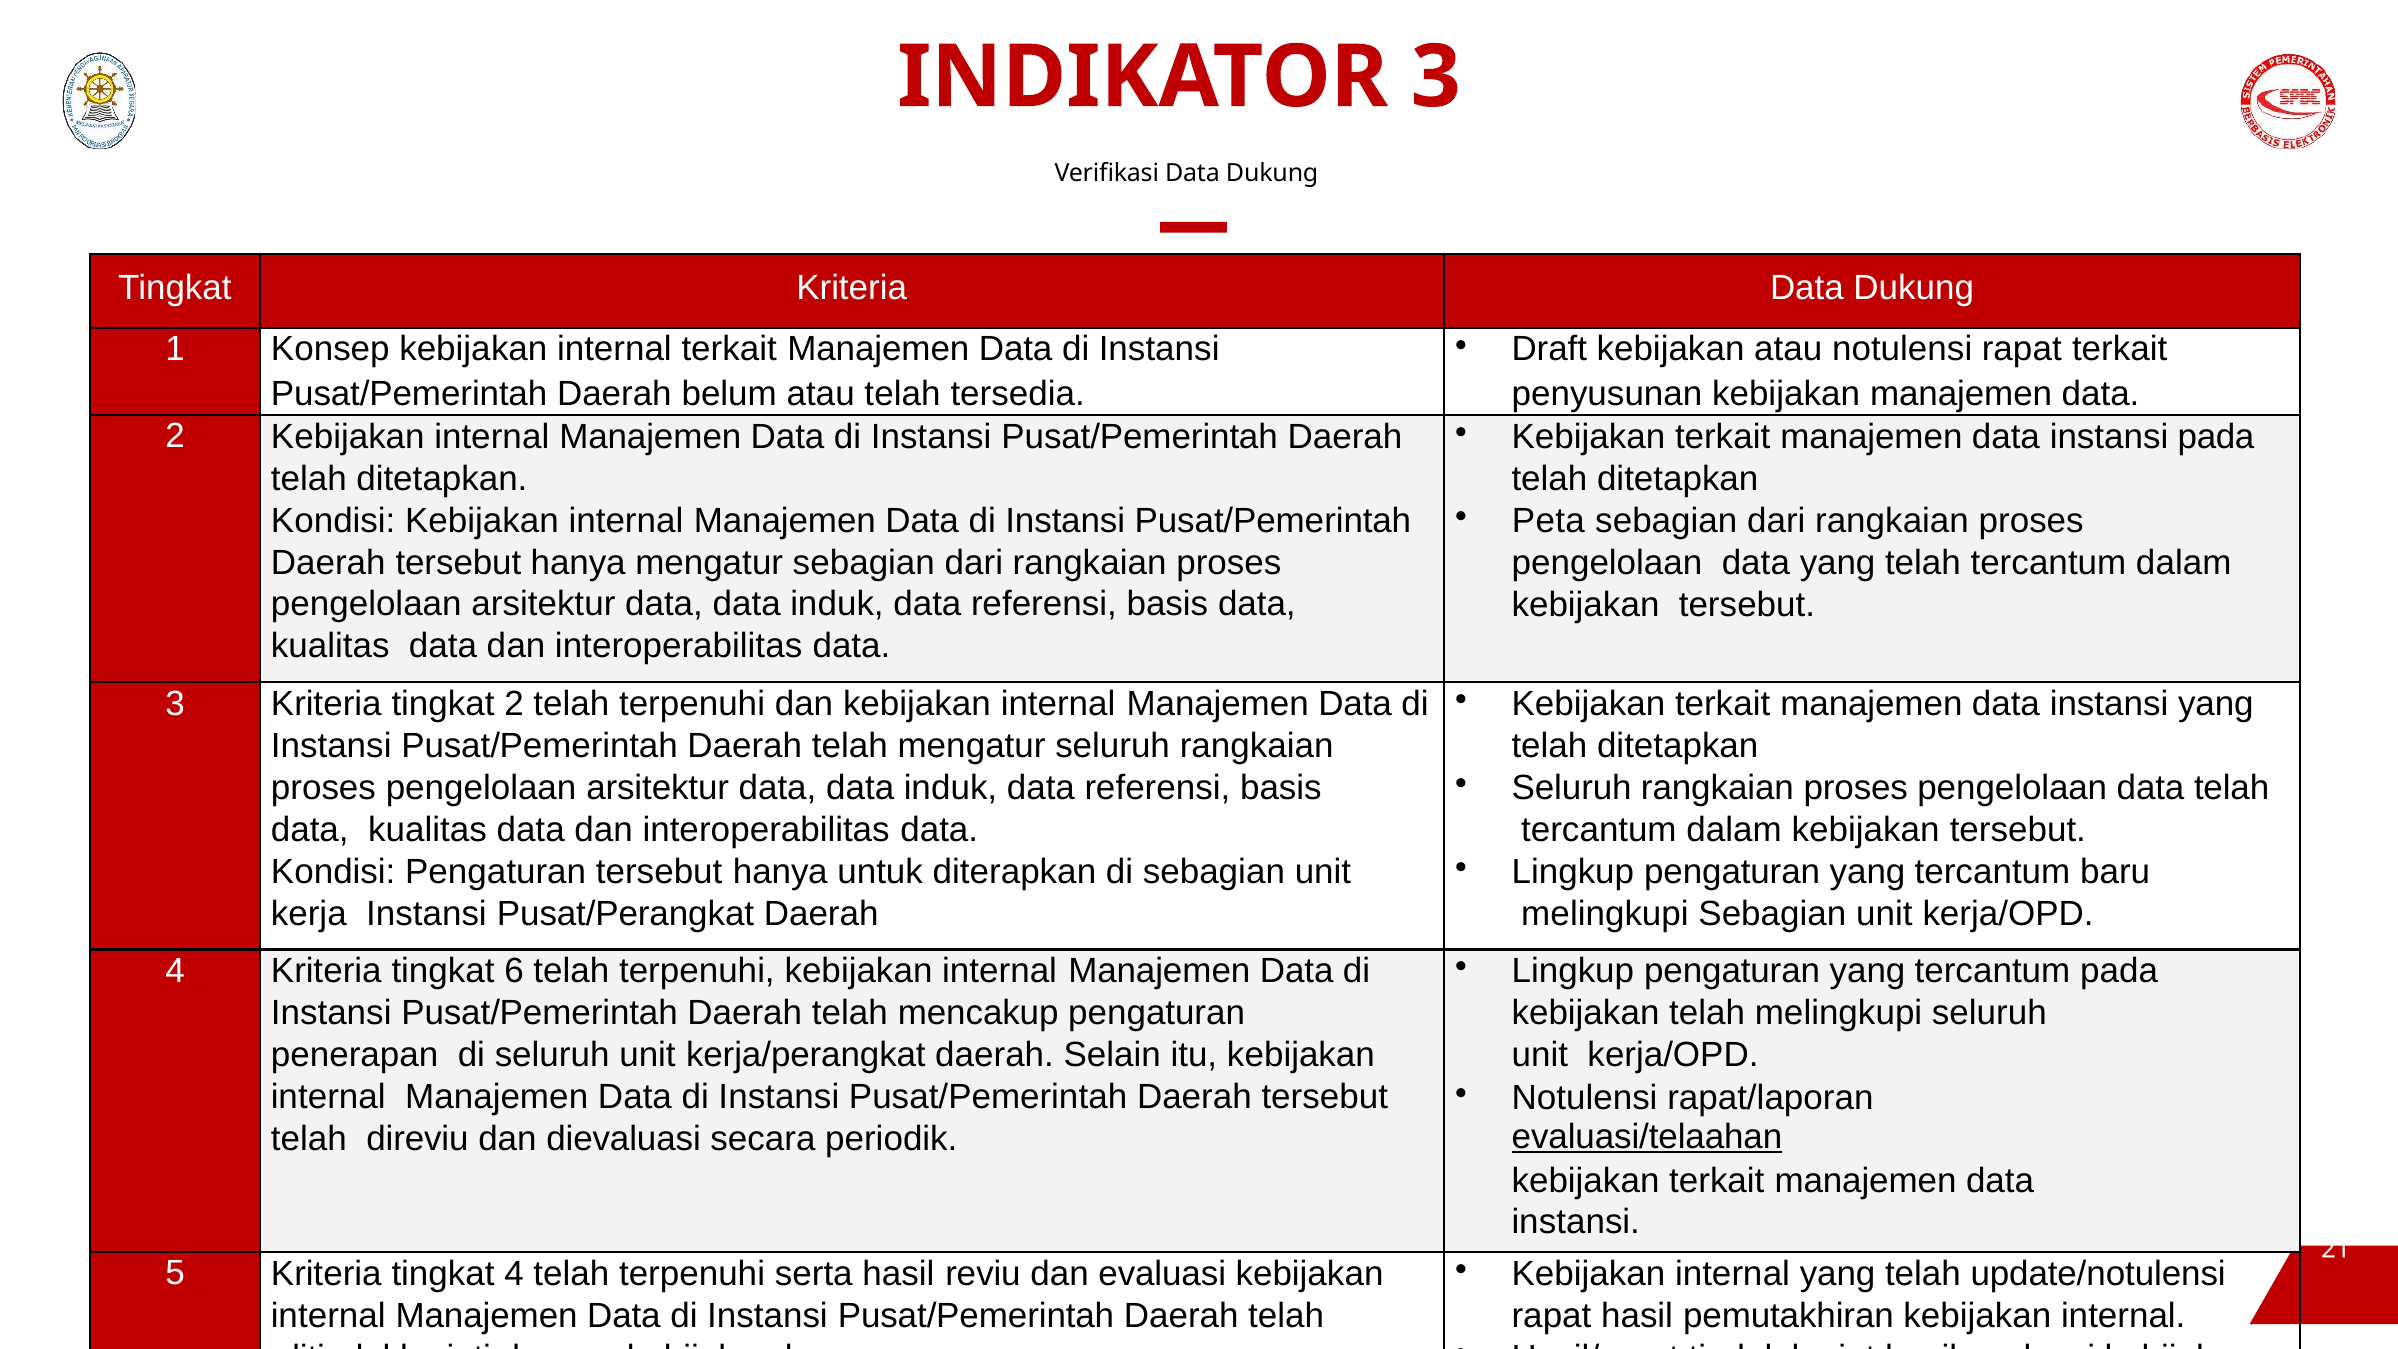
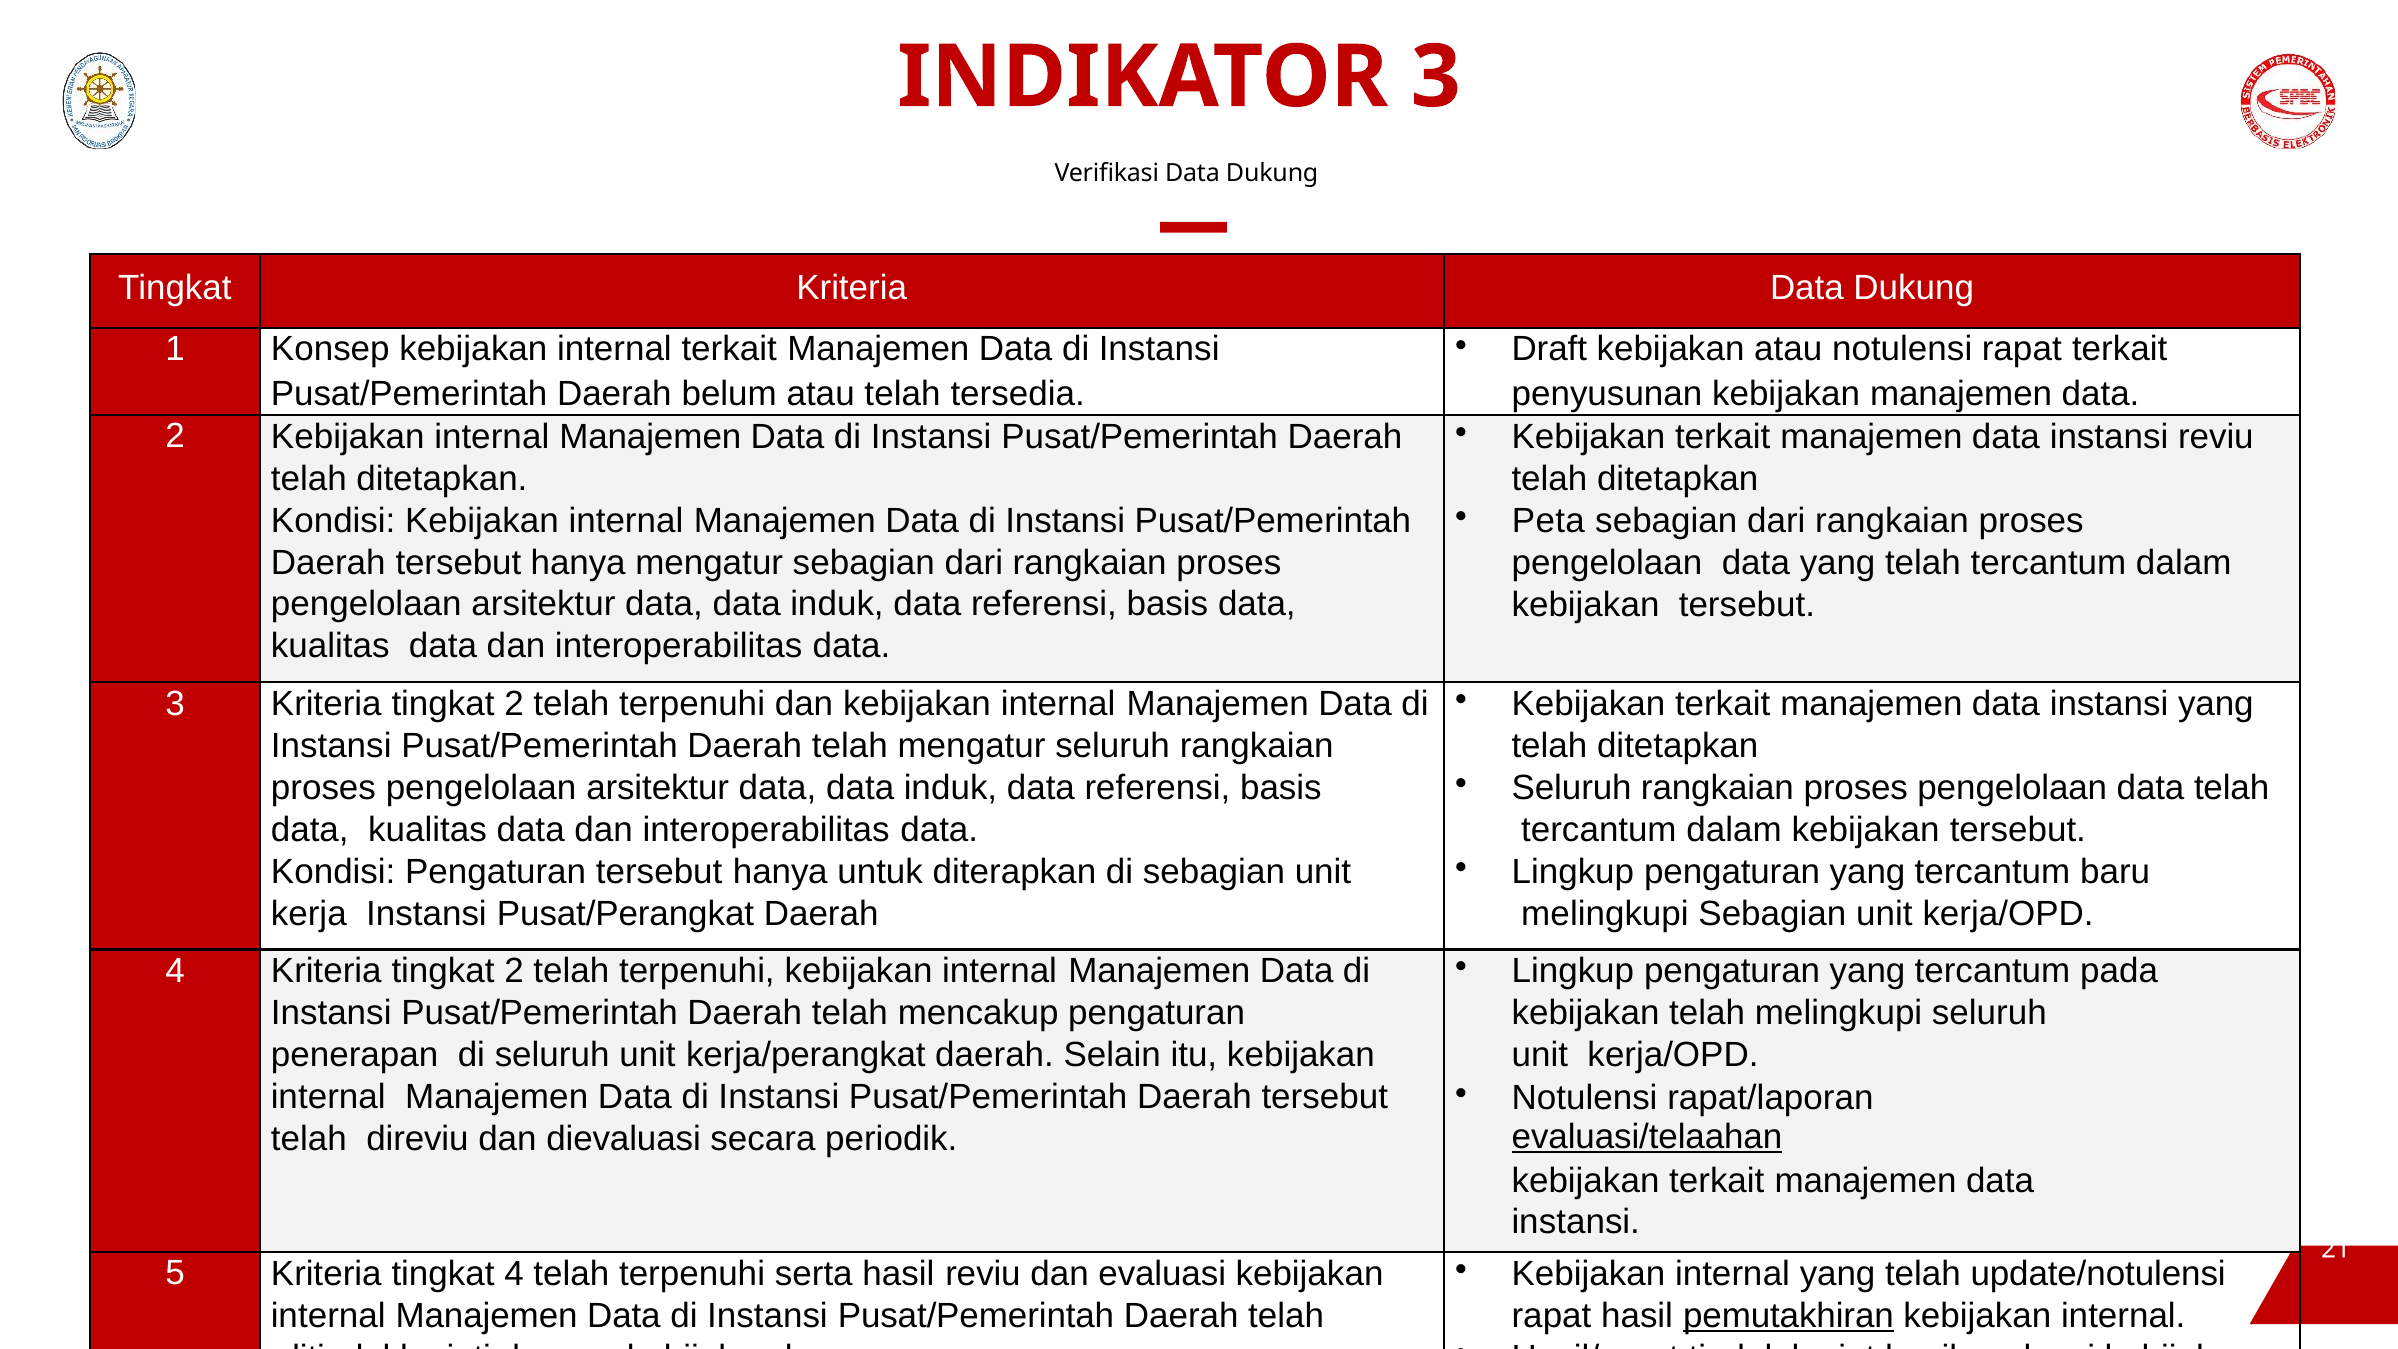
instansi pada: pada -> reviu (2216, 437)
4 Kriteria tingkat 6: 6 -> 2 (514, 971)
pemutakhiran underline: none -> present (1788, 1316)
